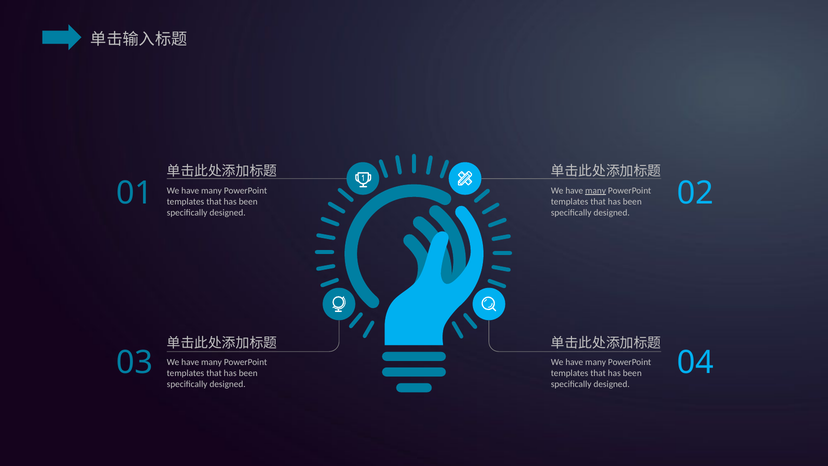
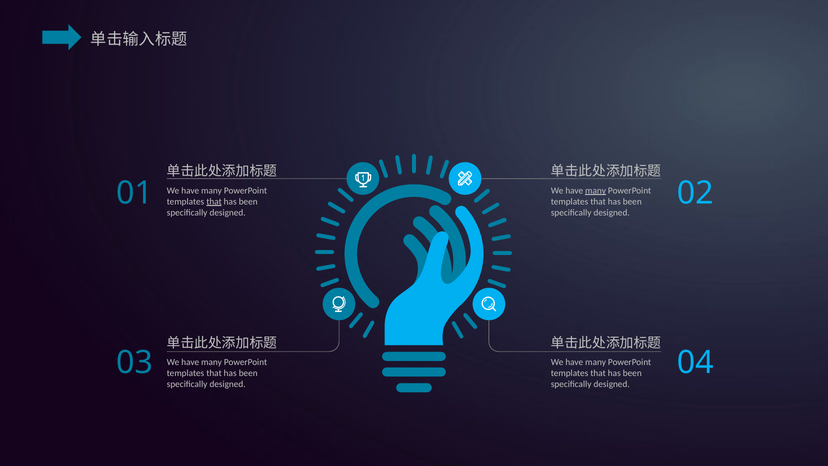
that underline: none -> present (214, 201)
